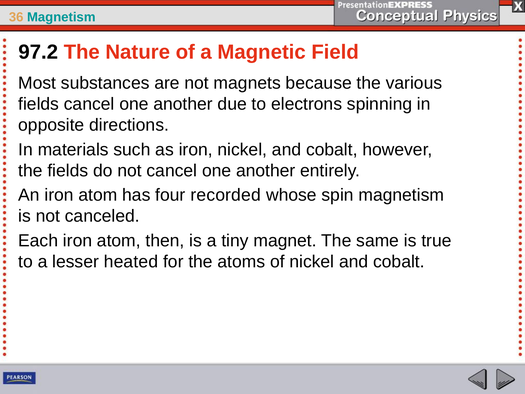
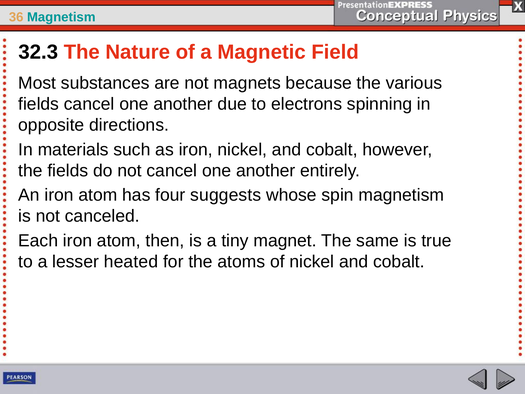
97.2: 97.2 -> 32.3 (38, 52)
recorded: recorded -> suggests (226, 195)
